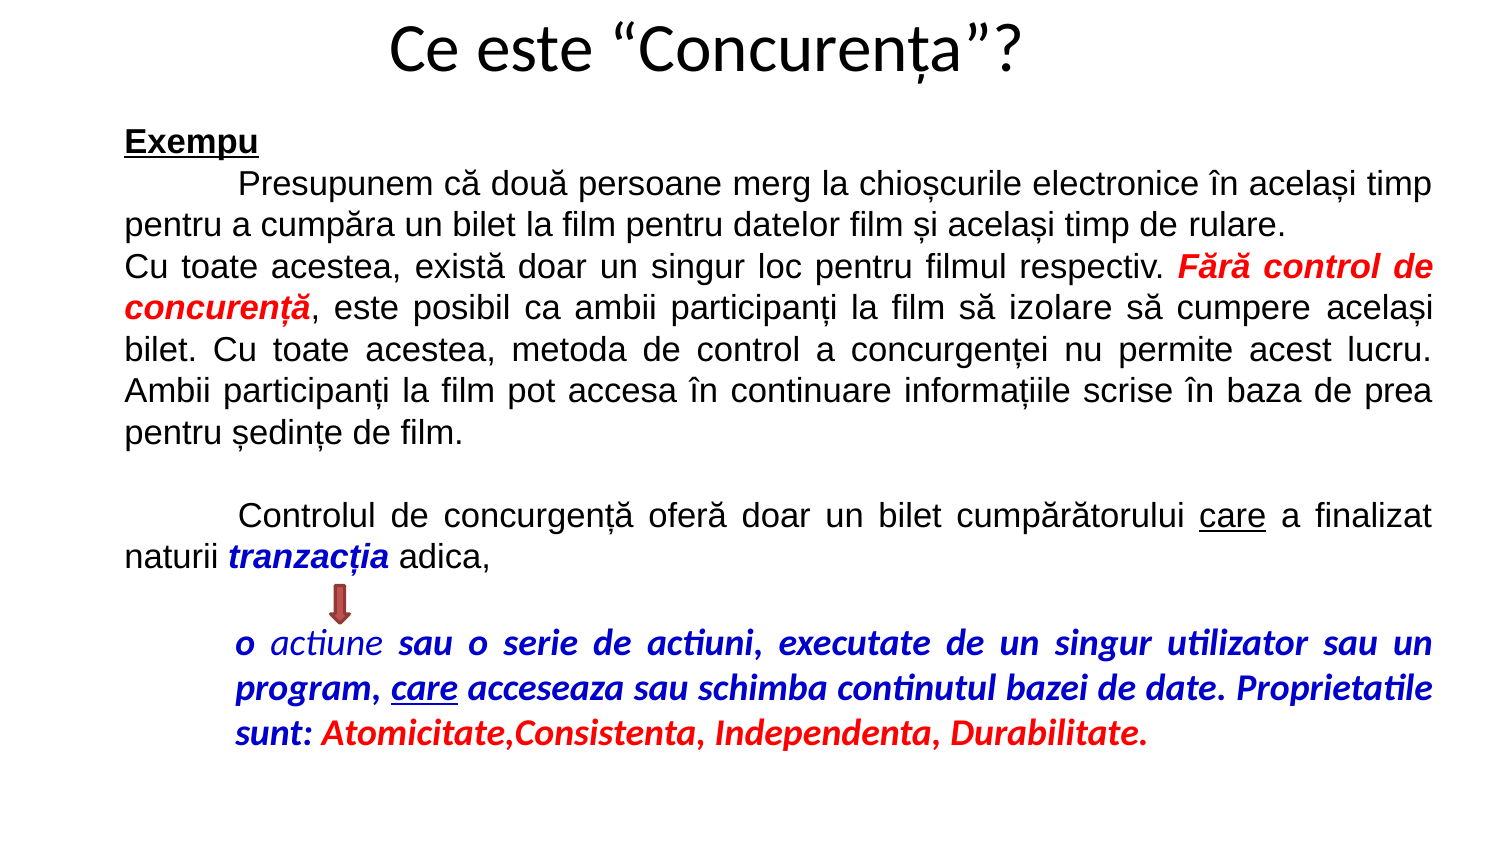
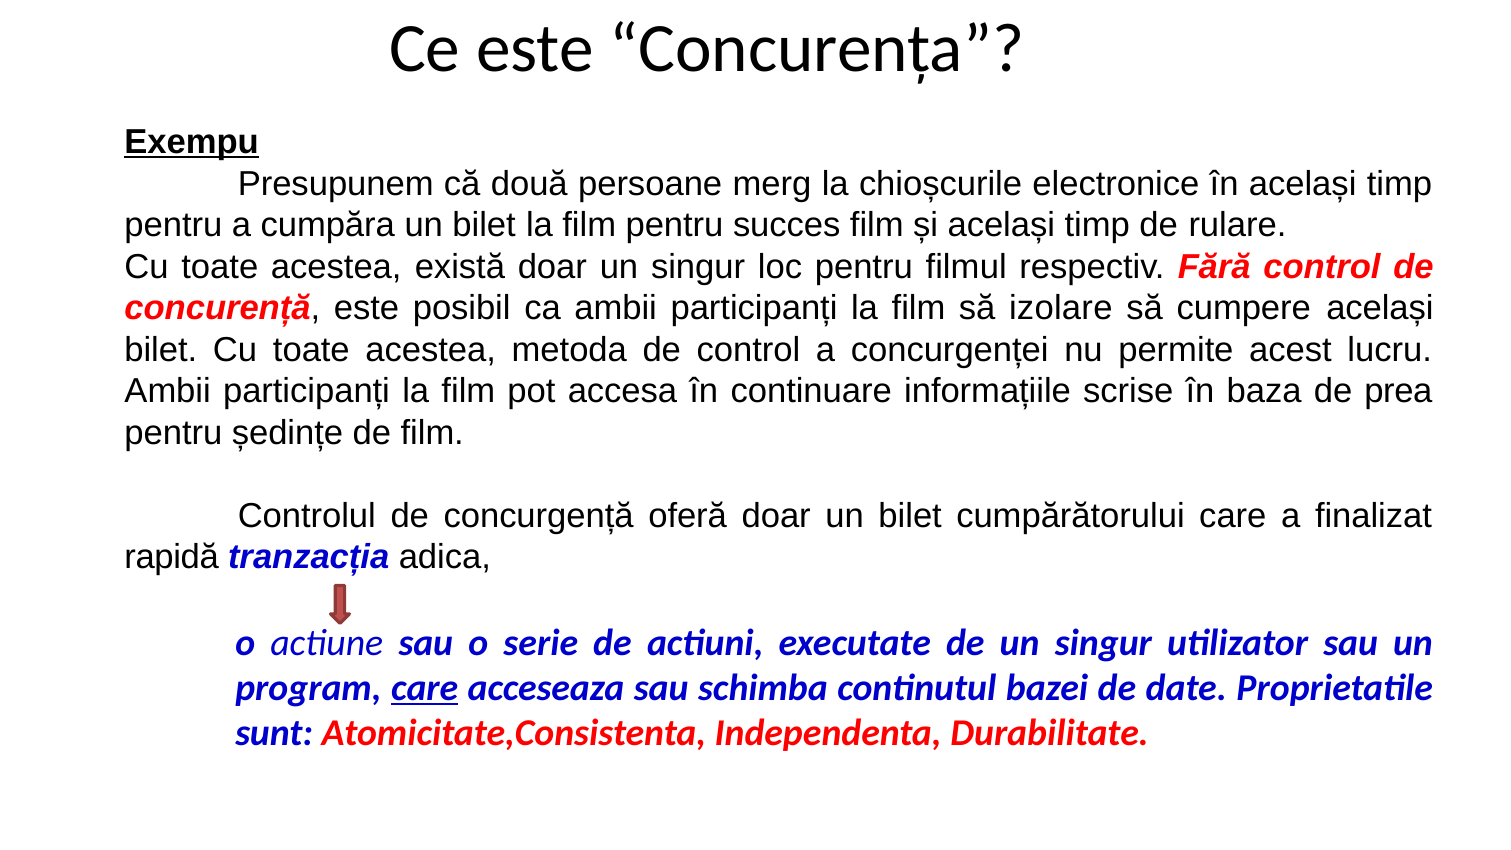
datelor: datelor -> succes (787, 225)
care underline: present -> none (1233, 516)
naturii: naturii -> rapidă (172, 557)
